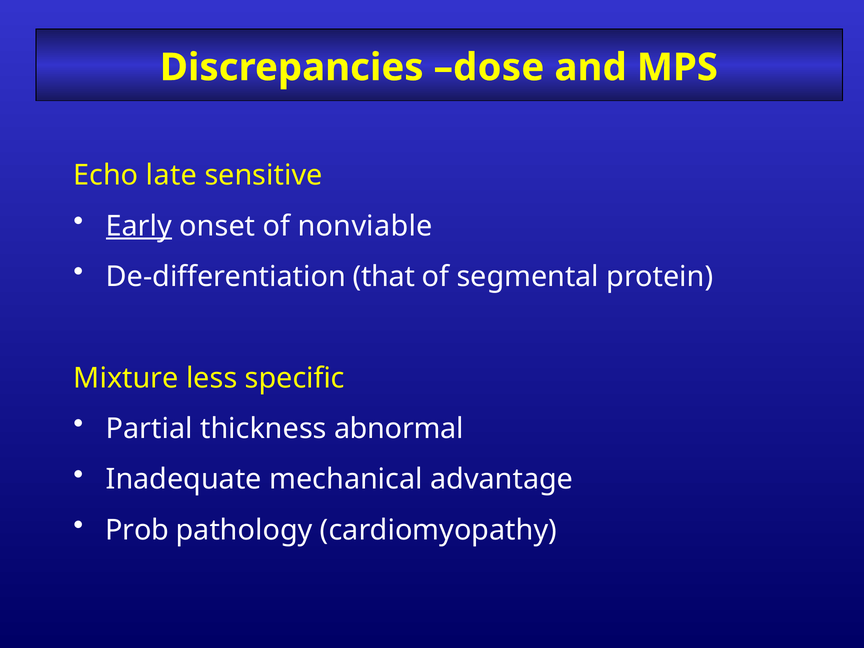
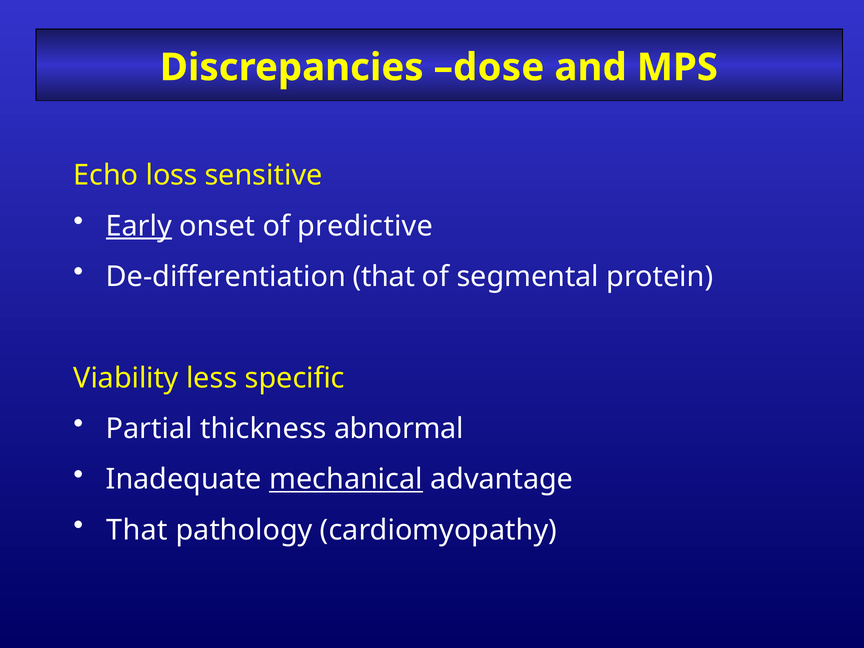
late: late -> loss (172, 175)
nonviable: nonviable -> predictive (365, 226)
Mixture: Mixture -> Viability (126, 378)
mechanical underline: none -> present (346, 479)
Prob: Prob -> That (137, 530)
